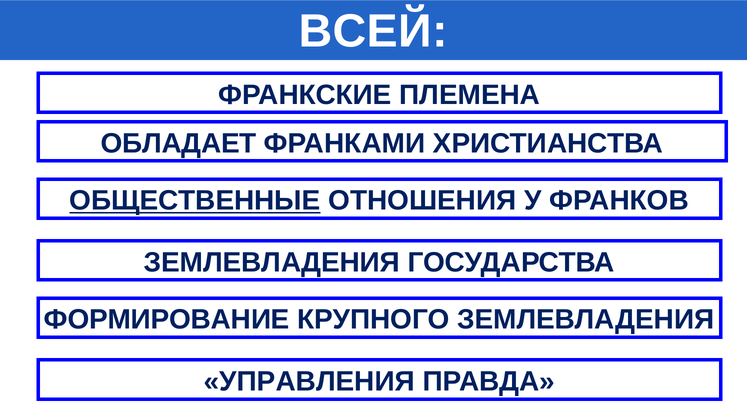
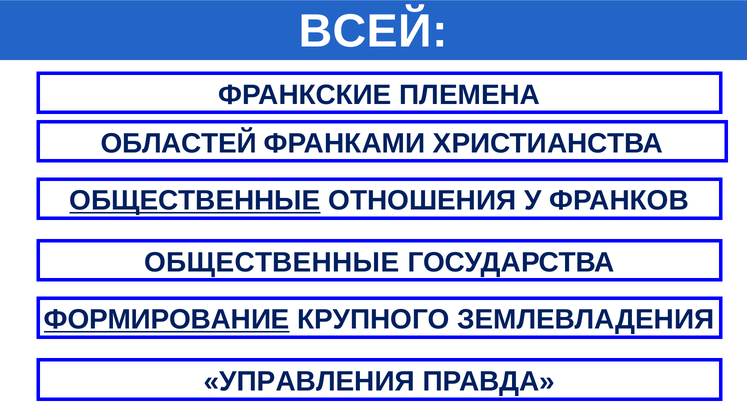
ОБЛАДАЕТ: ОБЛАДАЕТ -> ОБЛАСТЕЙ (179, 143)
ЗЕМЛЕВЛАДЕНИЯ: ЗЕМЛЕВЛАДЕНИЯ -> ОБЩЕСТВЕННЫЕ (272, 262)
ФОРМИРОВАНИЕ underline: none -> present (167, 320)
